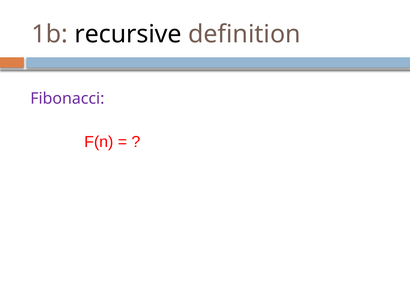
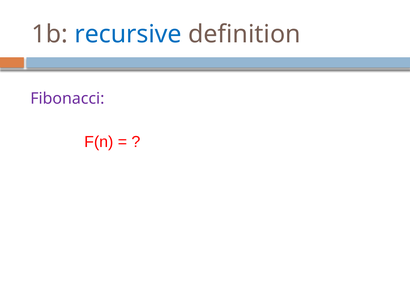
recursive colour: black -> blue (128, 34)
